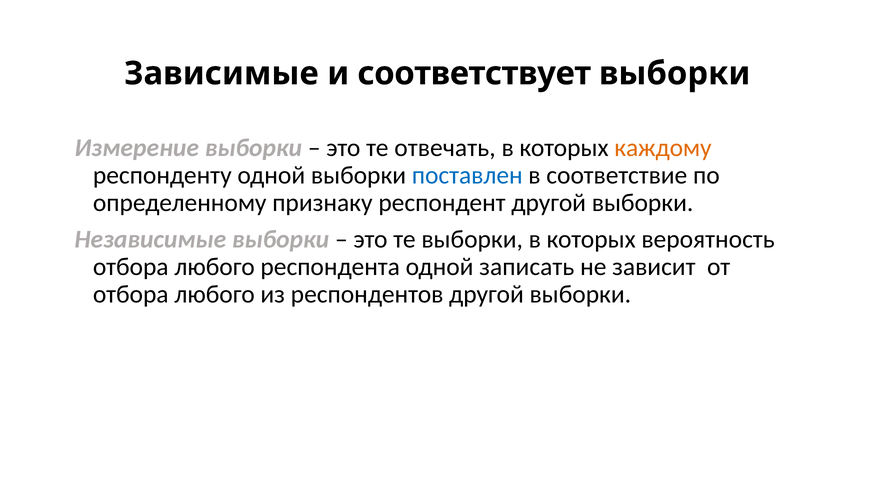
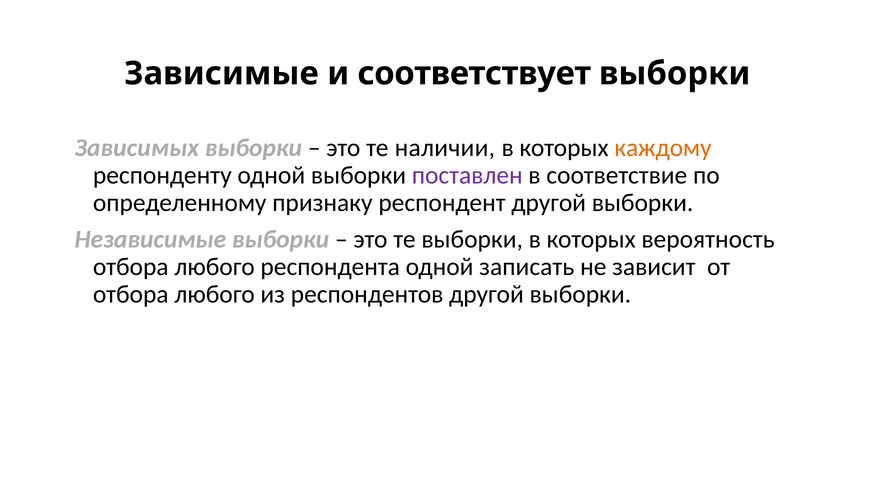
Измерение: Измерение -> Зависимых (137, 148)
отвечать: отвечать -> наличии (445, 148)
поставлен colour: blue -> purple (467, 175)
